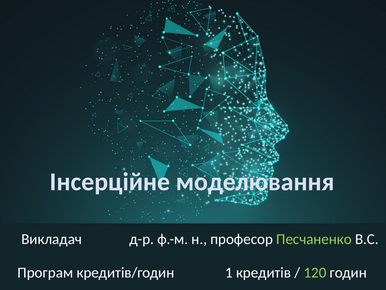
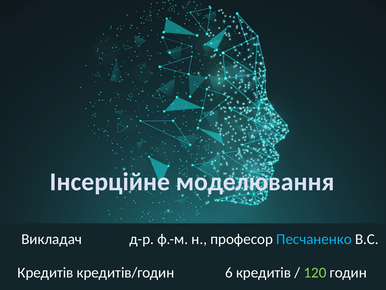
Песчаненко colour: light green -> light blue (314, 239)
Програм: Програм -> Кредитів (45, 272)
1: 1 -> 6 (229, 272)
